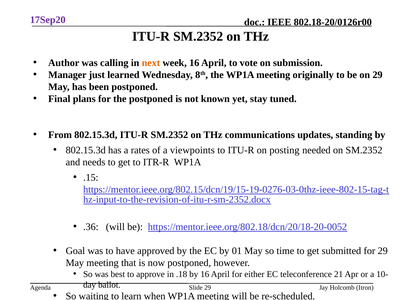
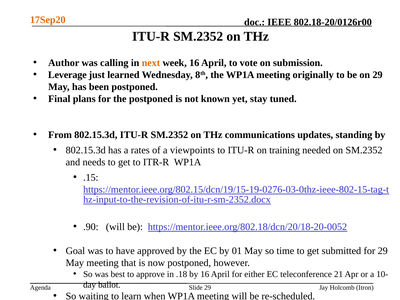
17Sep20 colour: purple -> orange (48, 20)
Manager: Manager -> Leverage (67, 75)
posting: posting -> training (285, 150)
.36: .36 -> .90 (91, 227)
